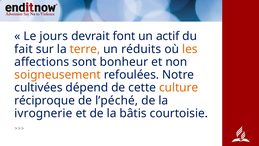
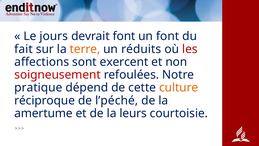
un actif: actif -> font (168, 36)
les colour: orange -> red (190, 49)
bonheur: bonheur -> exercent (124, 62)
soigneusement colour: orange -> red (58, 75)
cultivées: cultivées -> pratique (38, 87)
ivrognerie: ivrognerie -> amertume (43, 113)
bâtis: bâtis -> leurs (133, 113)
